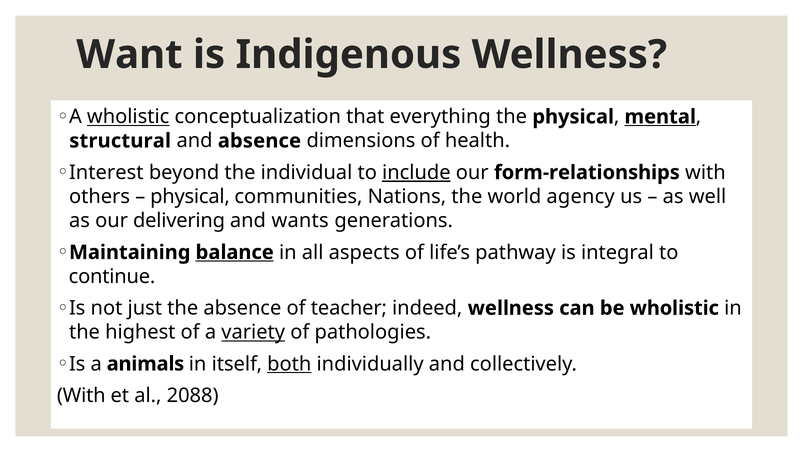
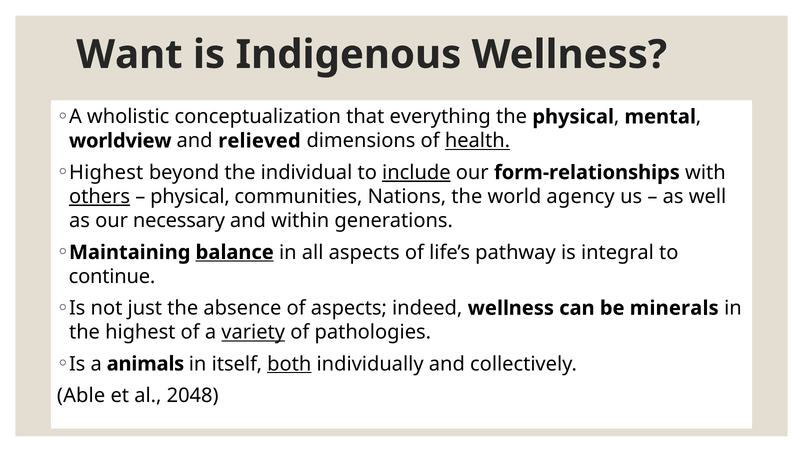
wholistic underline: present -> none (128, 117)
mental underline: present -> none (660, 117)
structural: structural -> worldview (120, 141)
and absence: absence -> relieved (259, 141)
health underline: none -> present (477, 141)
Interest: Interest -> Highest (106, 172)
others underline: none -> present (100, 196)
delivering: delivering -> necessary (179, 221)
wants: wants -> within (300, 221)
of teacher: teacher -> aspects (349, 308)
be wholistic: wholistic -> minerals (674, 308)
With: With -> Able (81, 395)
2088: 2088 -> 2048 (193, 395)
